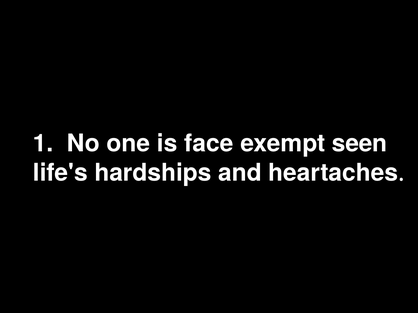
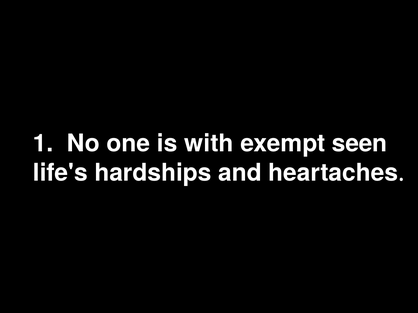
face: face -> with (209, 144)
